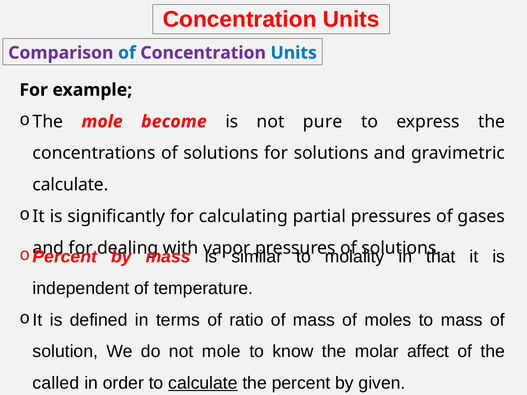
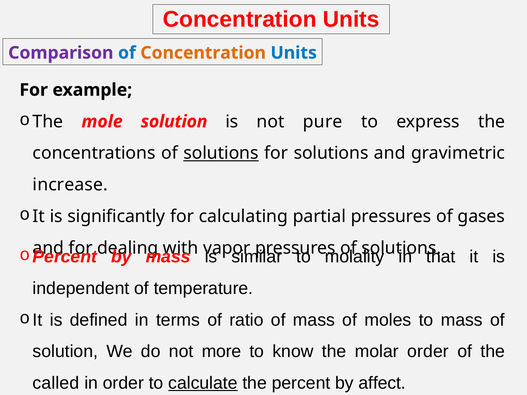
Concentration colour: purple -> orange (203, 53)
mole become: become -> solution (174, 122)
solutions underline: none -> present (221, 153)
calculate: calculate -> increase (70, 185)
not mole: mole -> more (221, 352)
molar affect: affect -> order (428, 352)
given: given -> affect (382, 383)
